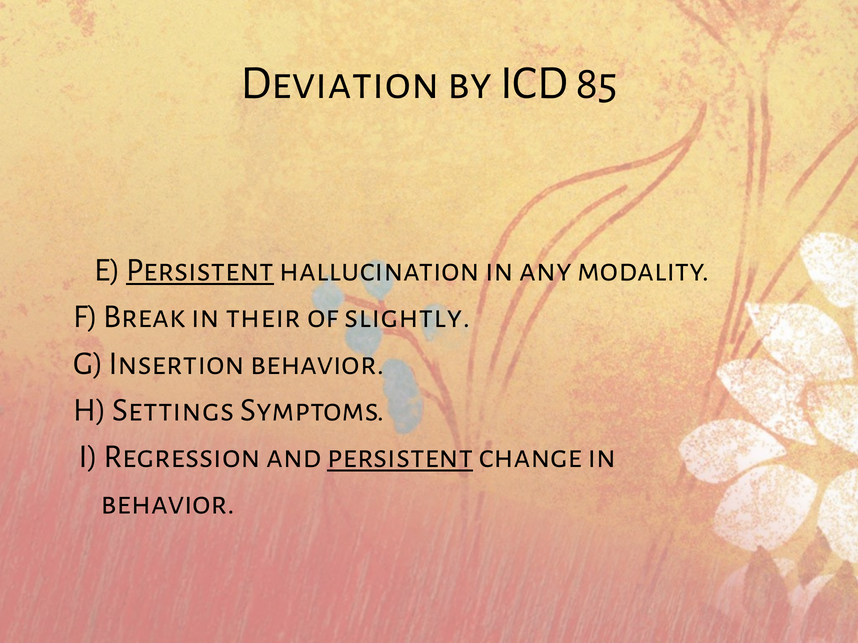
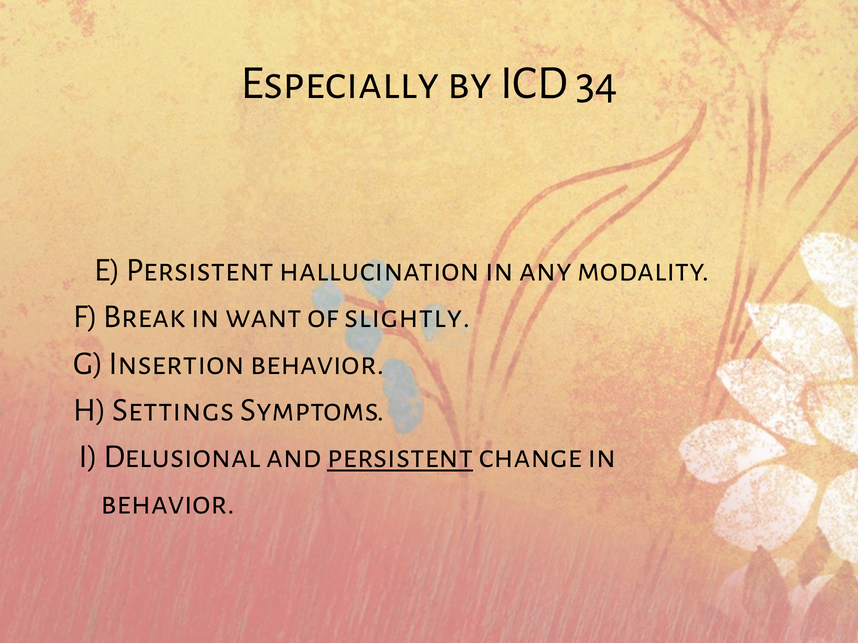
Deviation: Deviation -> Especially (340, 83)
85: 85 -> 34 (597, 83)
Persistent underline: present -> none (200, 270)
their: their -> want (264, 317)
Regression: Regression -> Delusional (182, 457)
